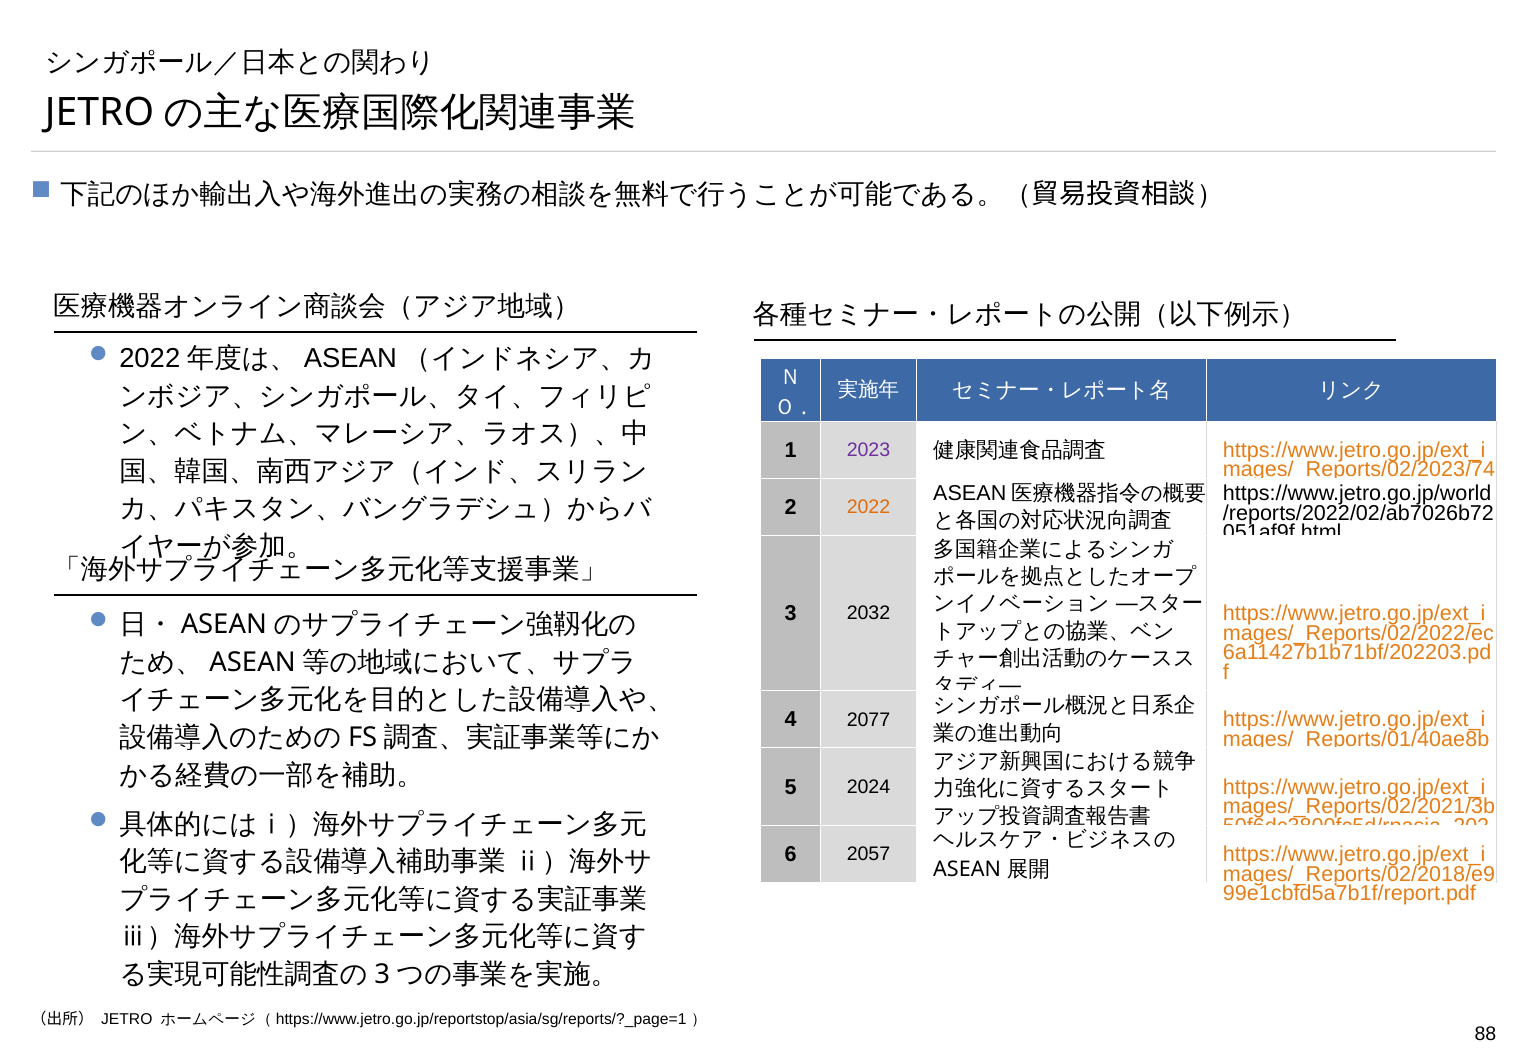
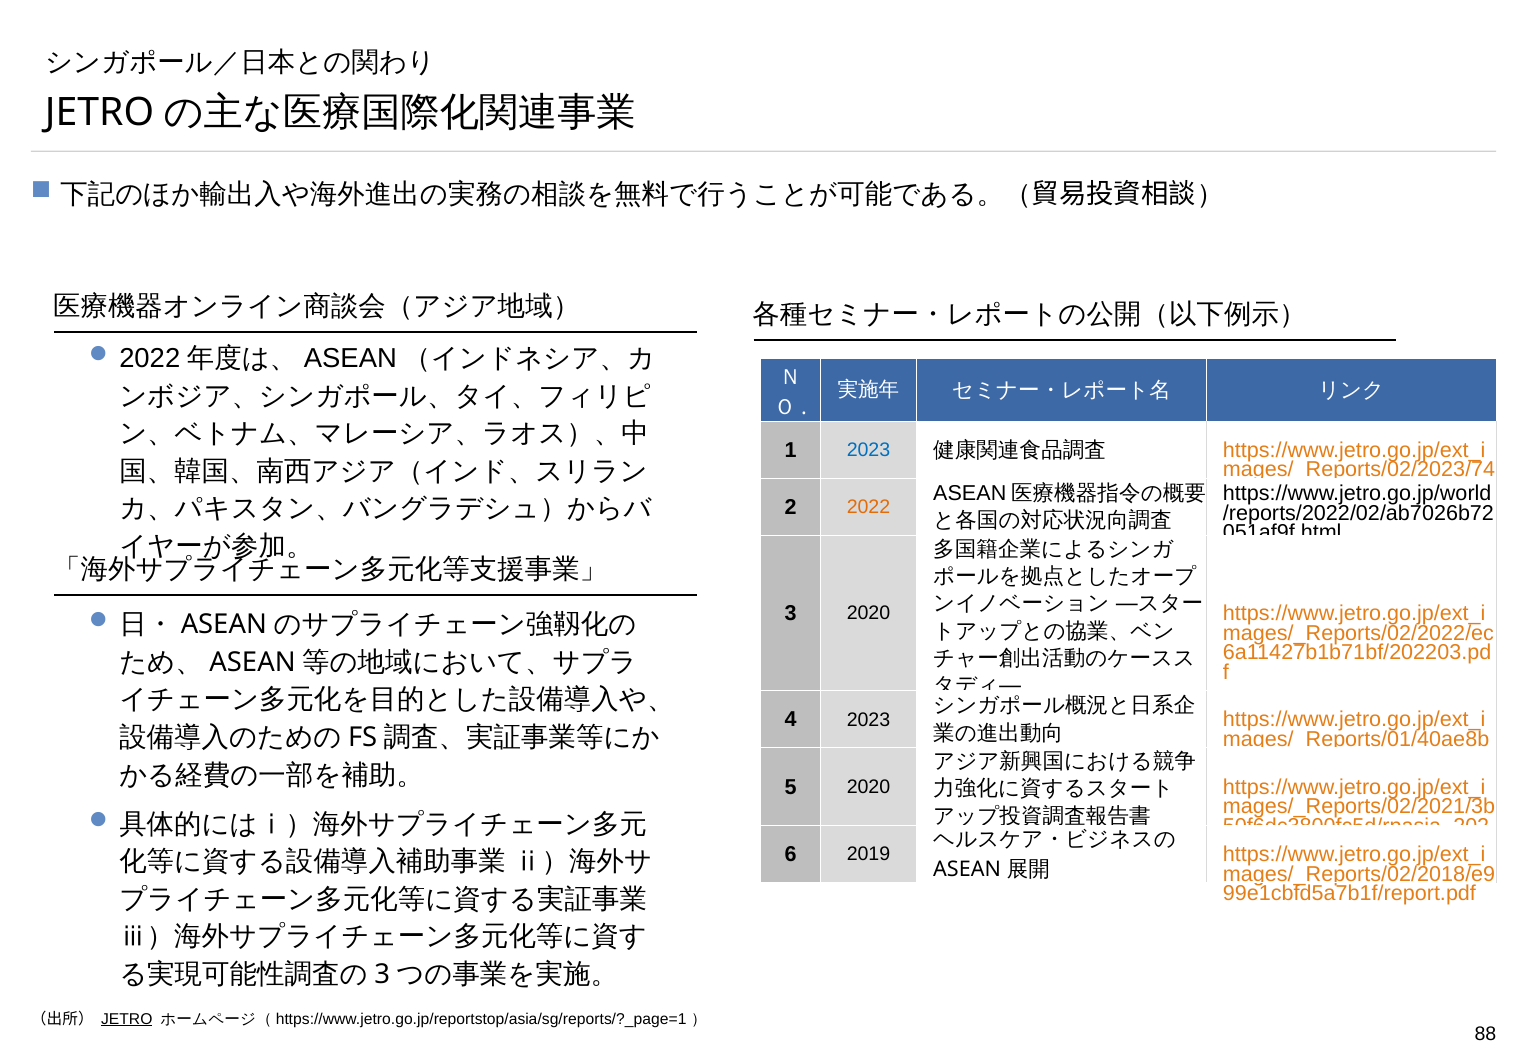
2023 colour: purple -> blue (868, 450)
3 2032: 2032 -> 2020 (868, 613)
4 2077: 2077 -> 2023 (868, 720)
5 2024: 2024 -> 2020 (868, 787)
2057: 2057 -> 2019 (868, 854)
JETRO underline: none -> present (127, 1019)
